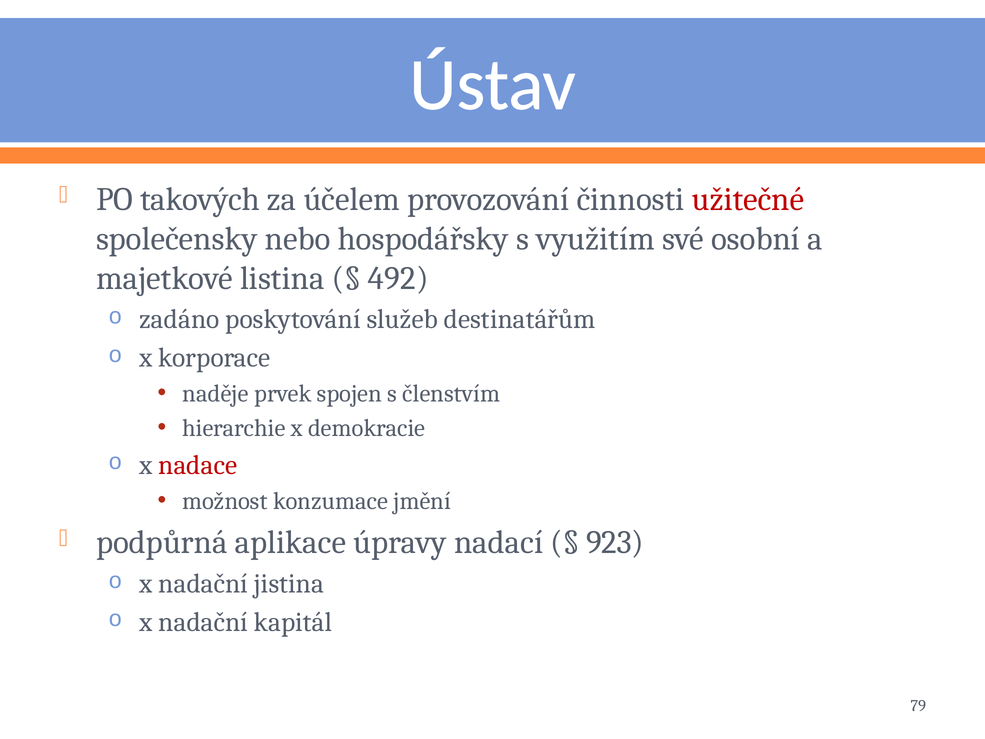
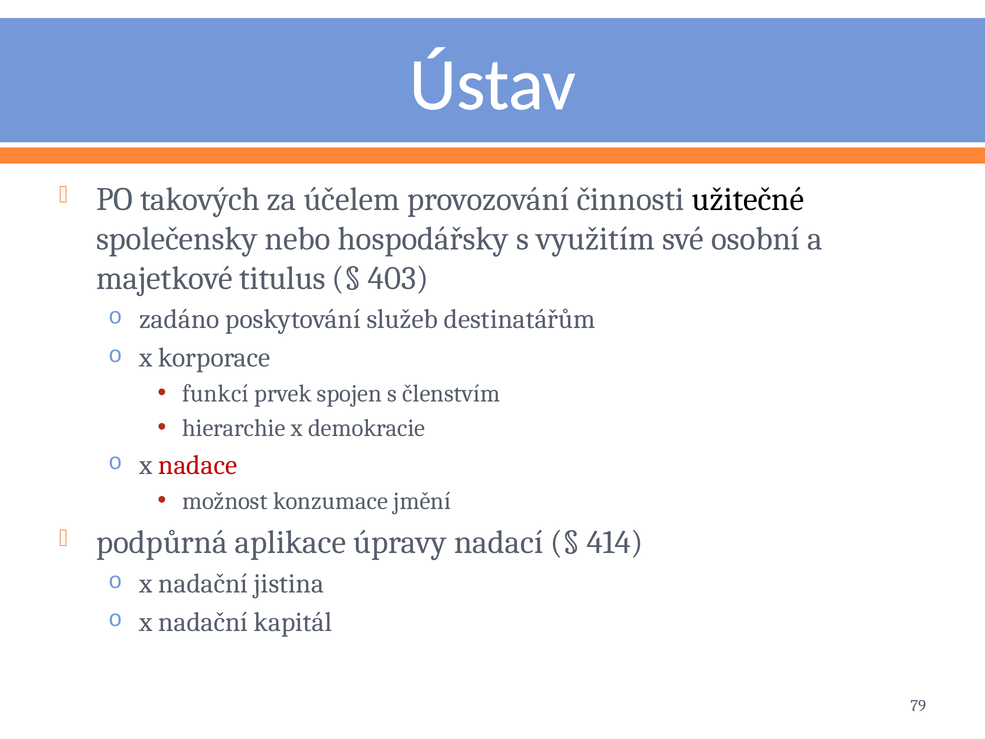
užitečné colour: red -> black (748, 199)
listina: listina -> titulus (282, 278)
492: 492 -> 403 (399, 278)
naděje: naděje -> funkcí (215, 394)
923: 923 -> 414 (615, 542)
